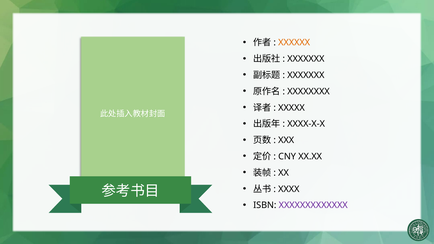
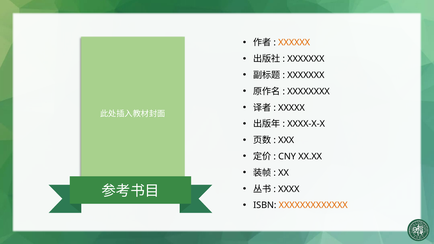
XXXXXXXXXXXXX colour: purple -> orange (313, 205)
